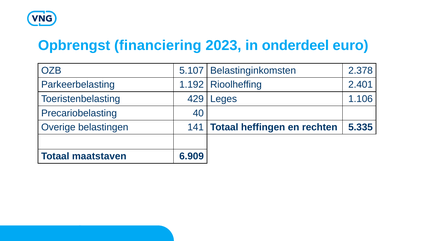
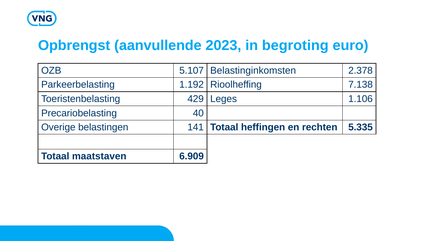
financiering: financiering -> aanvullende (158, 46)
onderdeel: onderdeel -> begroting (295, 46)
2.401: 2.401 -> 7.138 (361, 85)
